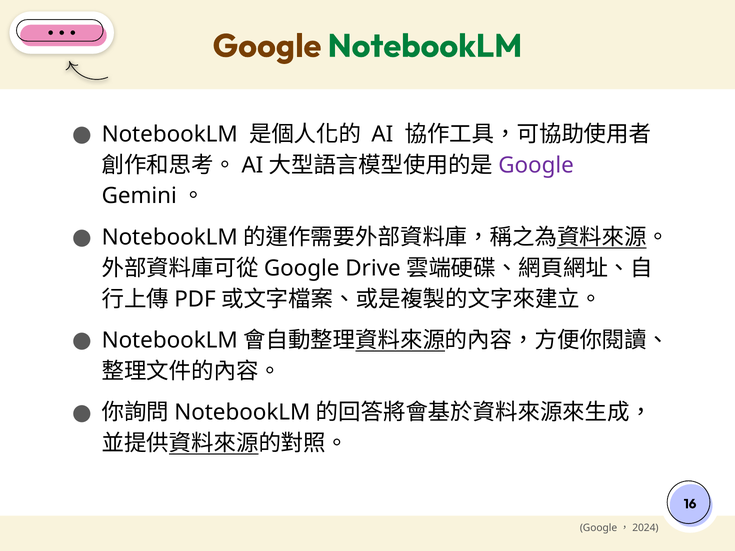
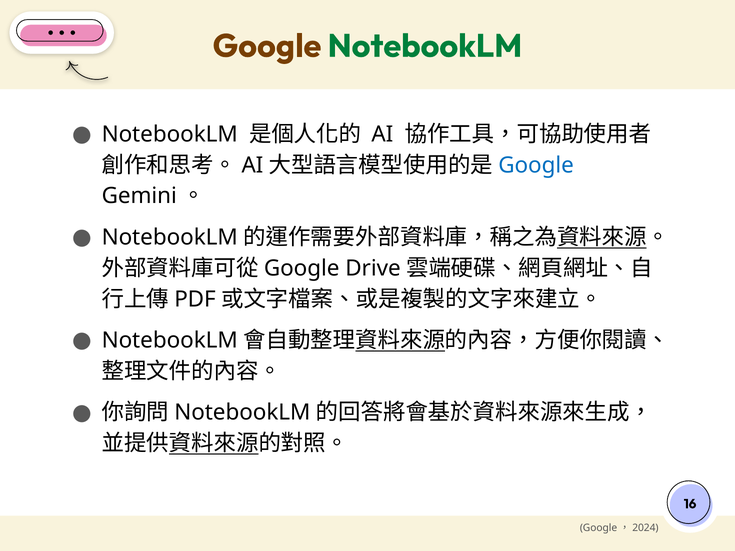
Google colour: purple -> blue (536, 165)
